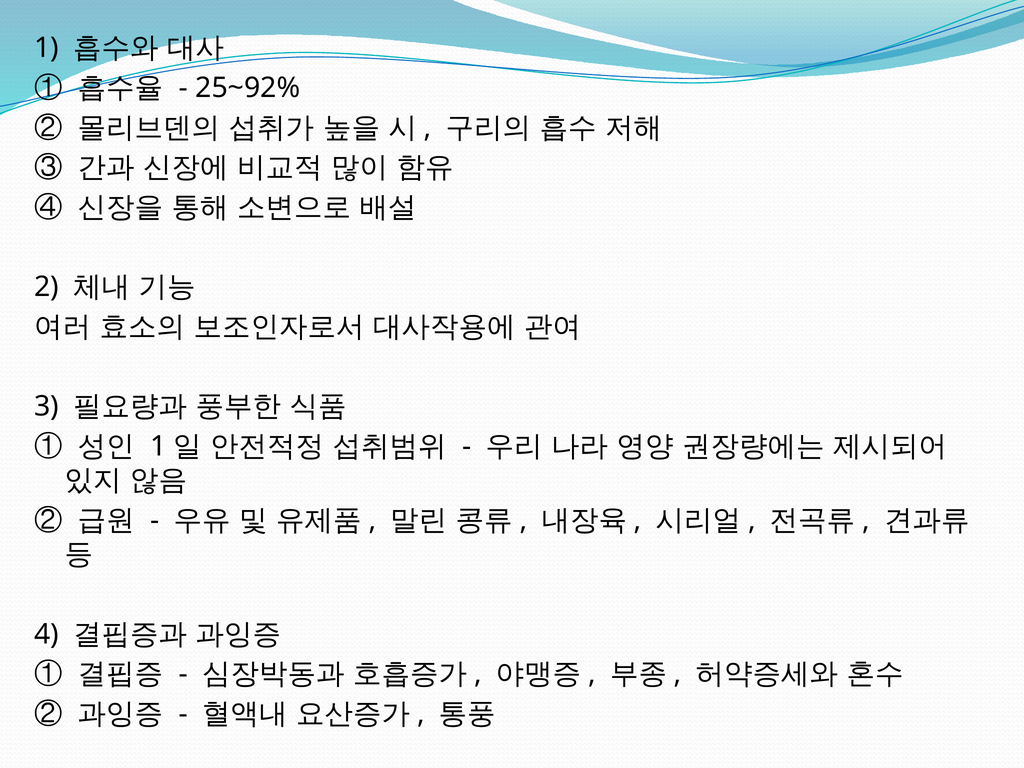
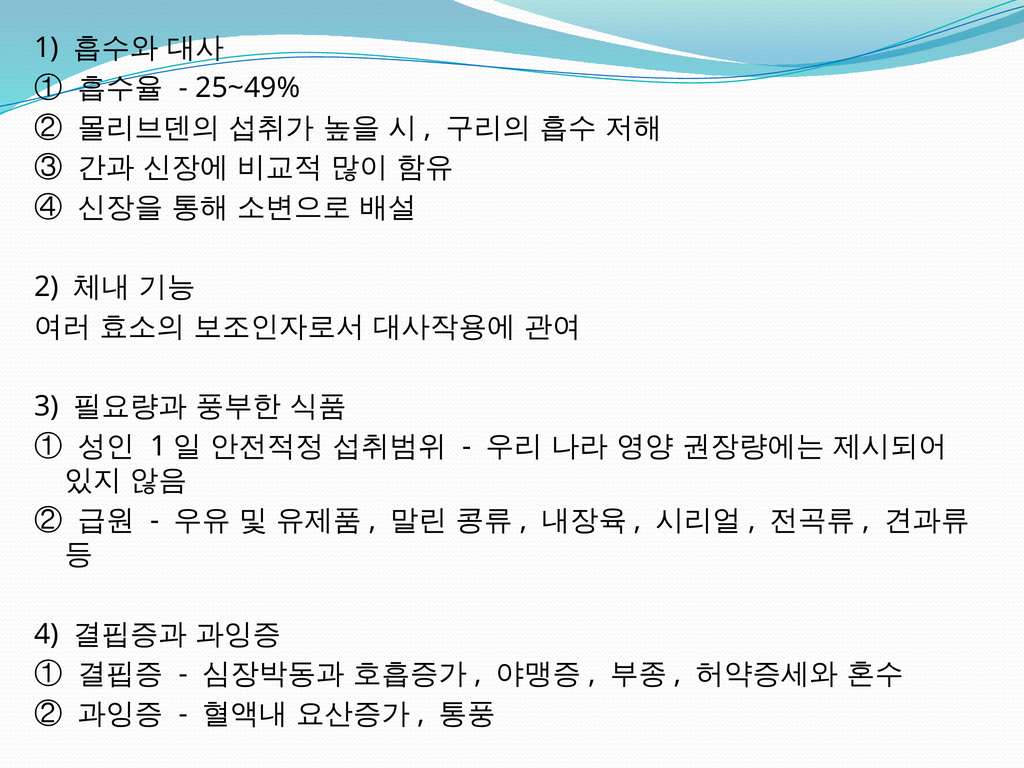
25~92%: 25~92% -> 25~49% (248, 88)
